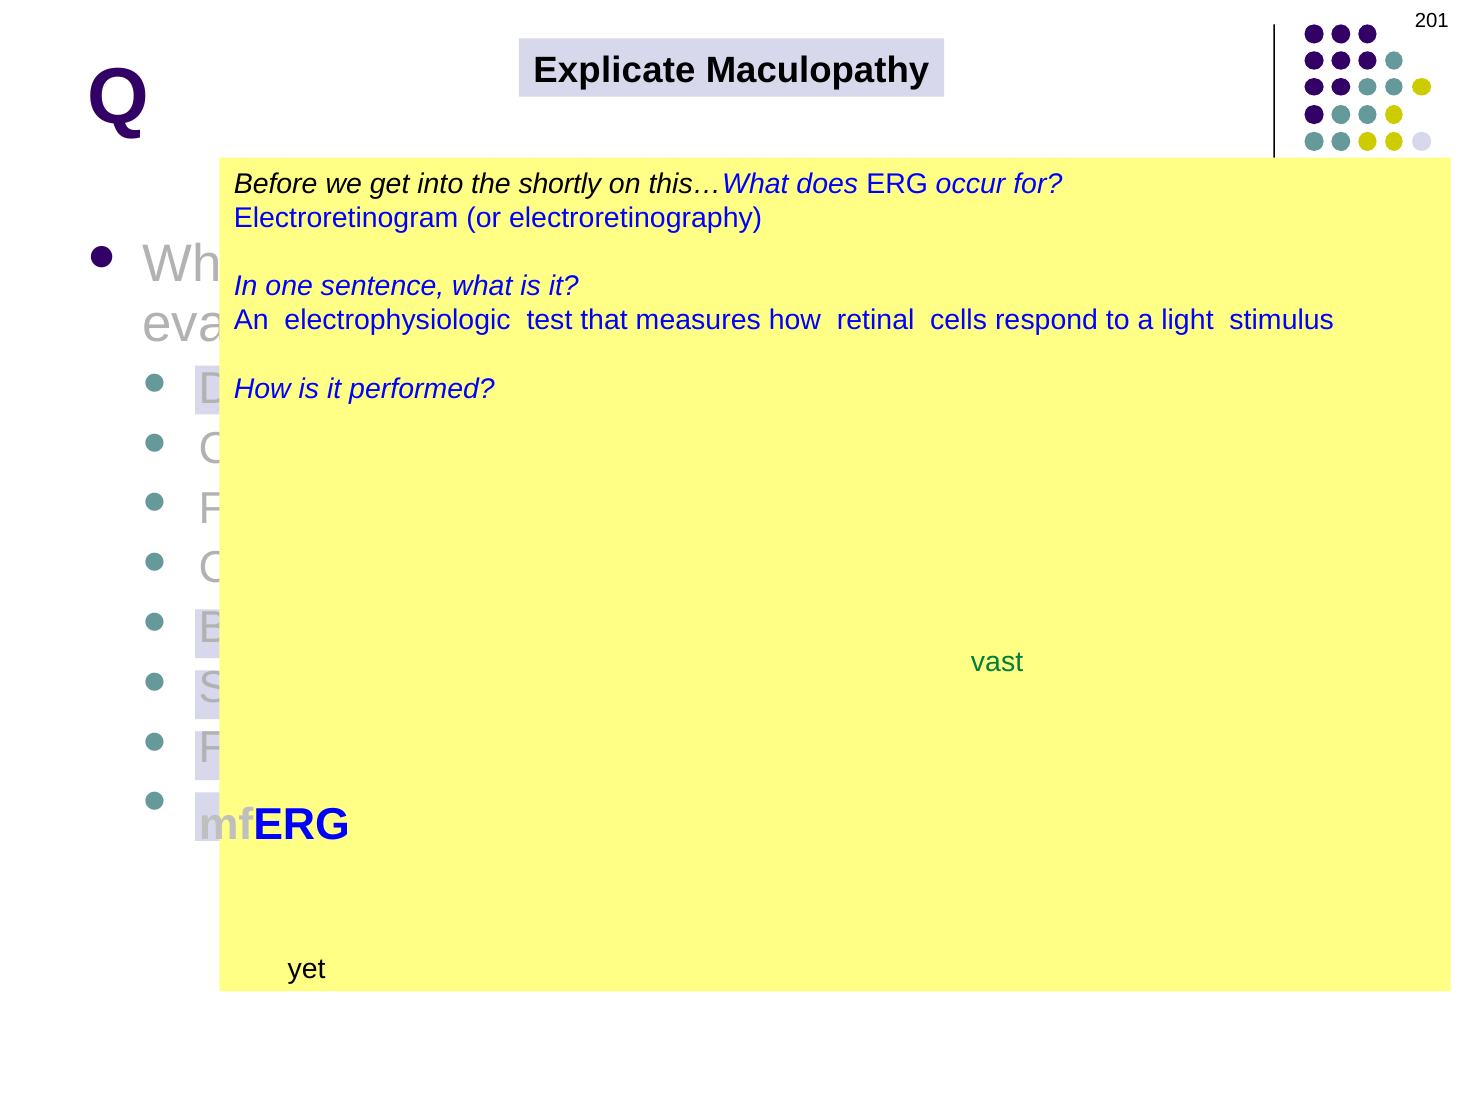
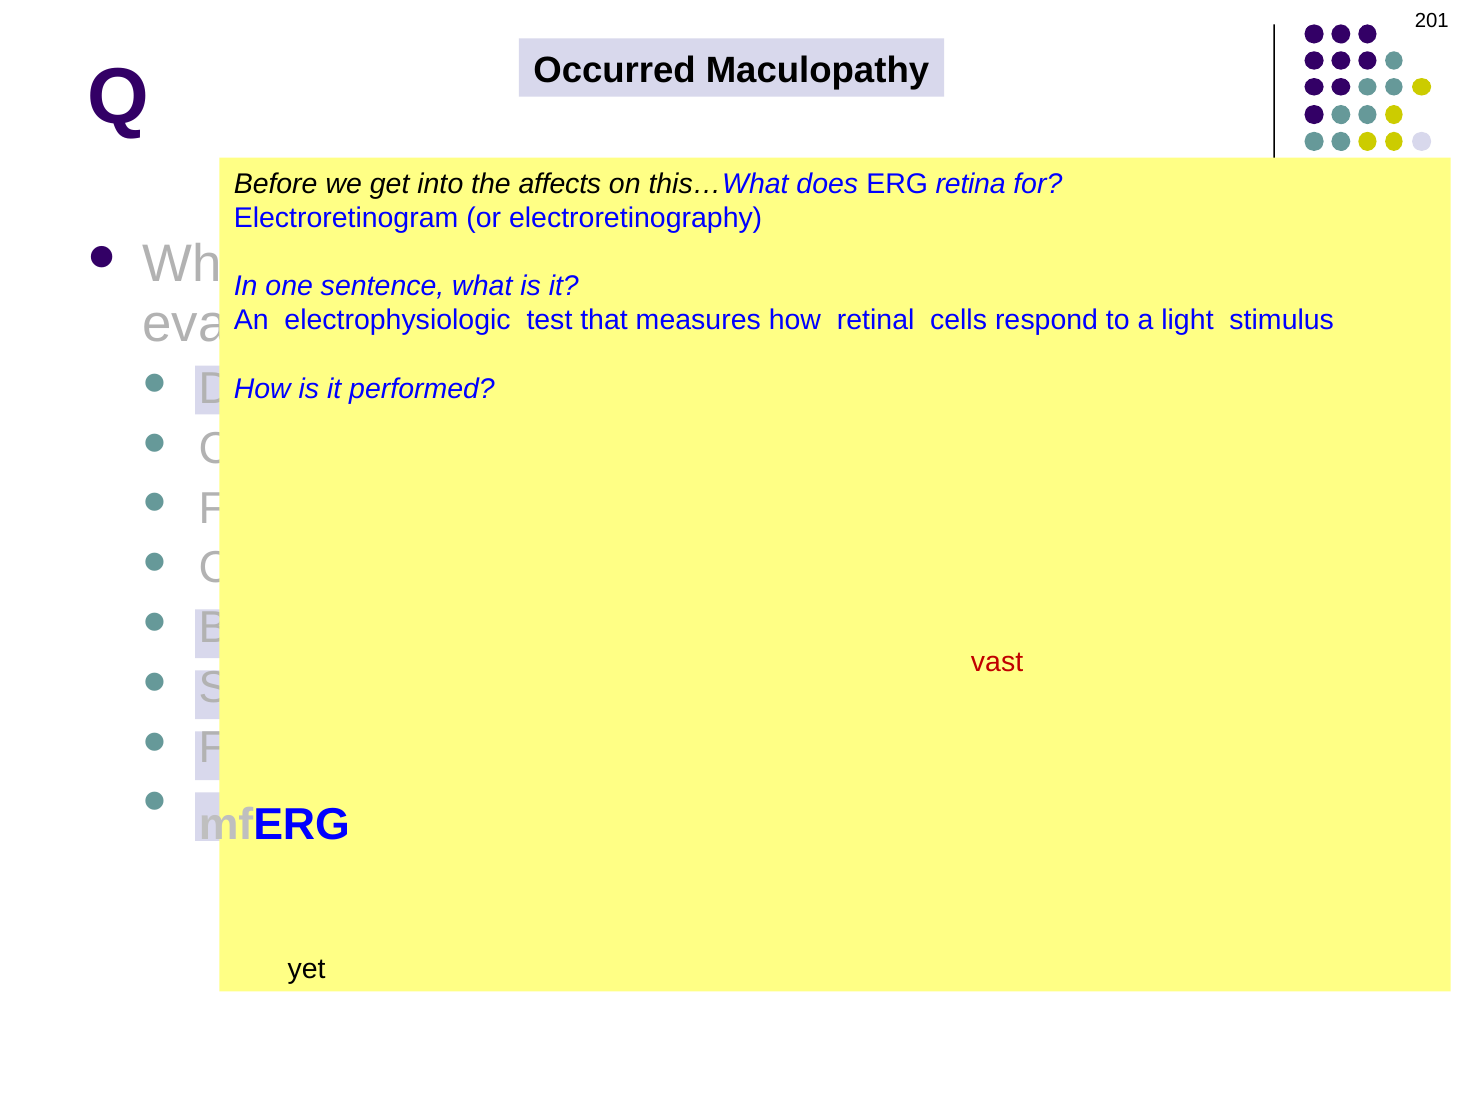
Explicate: Explicate -> Occurred (615, 70)
the shortly: shortly -> affects (560, 184)
occur: occur -> retina (971, 184)
vast colour: green -> red (997, 662)
